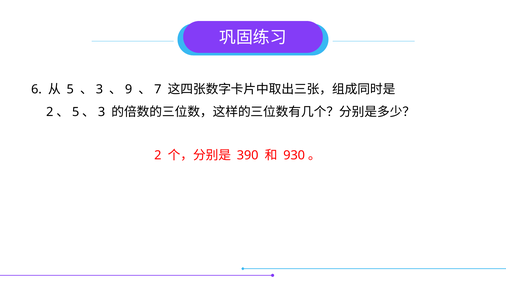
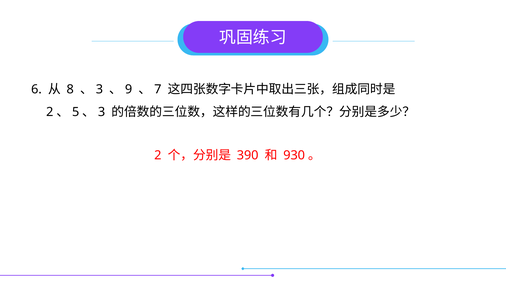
5: 5 -> 8 (70, 90)
